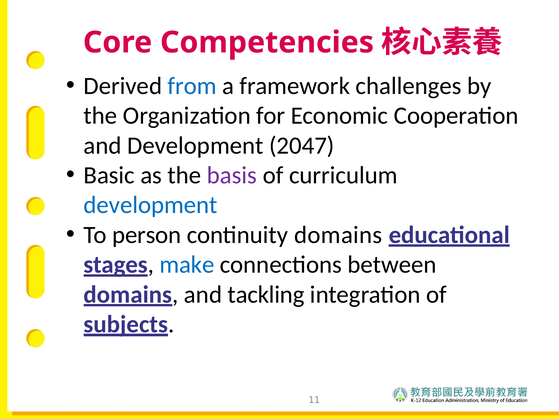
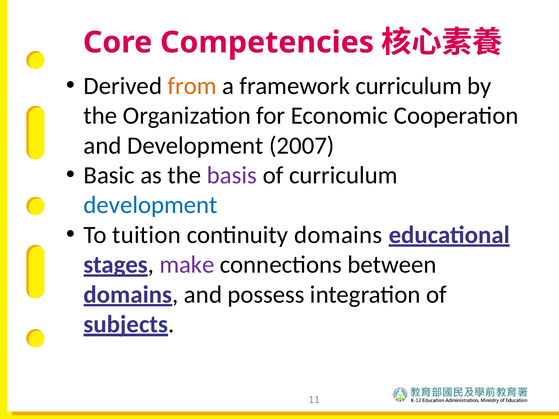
from colour: blue -> orange (192, 86)
framework challenges: challenges -> curriculum (409, 86)
2047: 2047 -> 2007 (302, 146)
person: person -> tuition (147, 235)
make colour: blue -> purple (187, 265)
tackling: tackling -> possess (266, 295)
